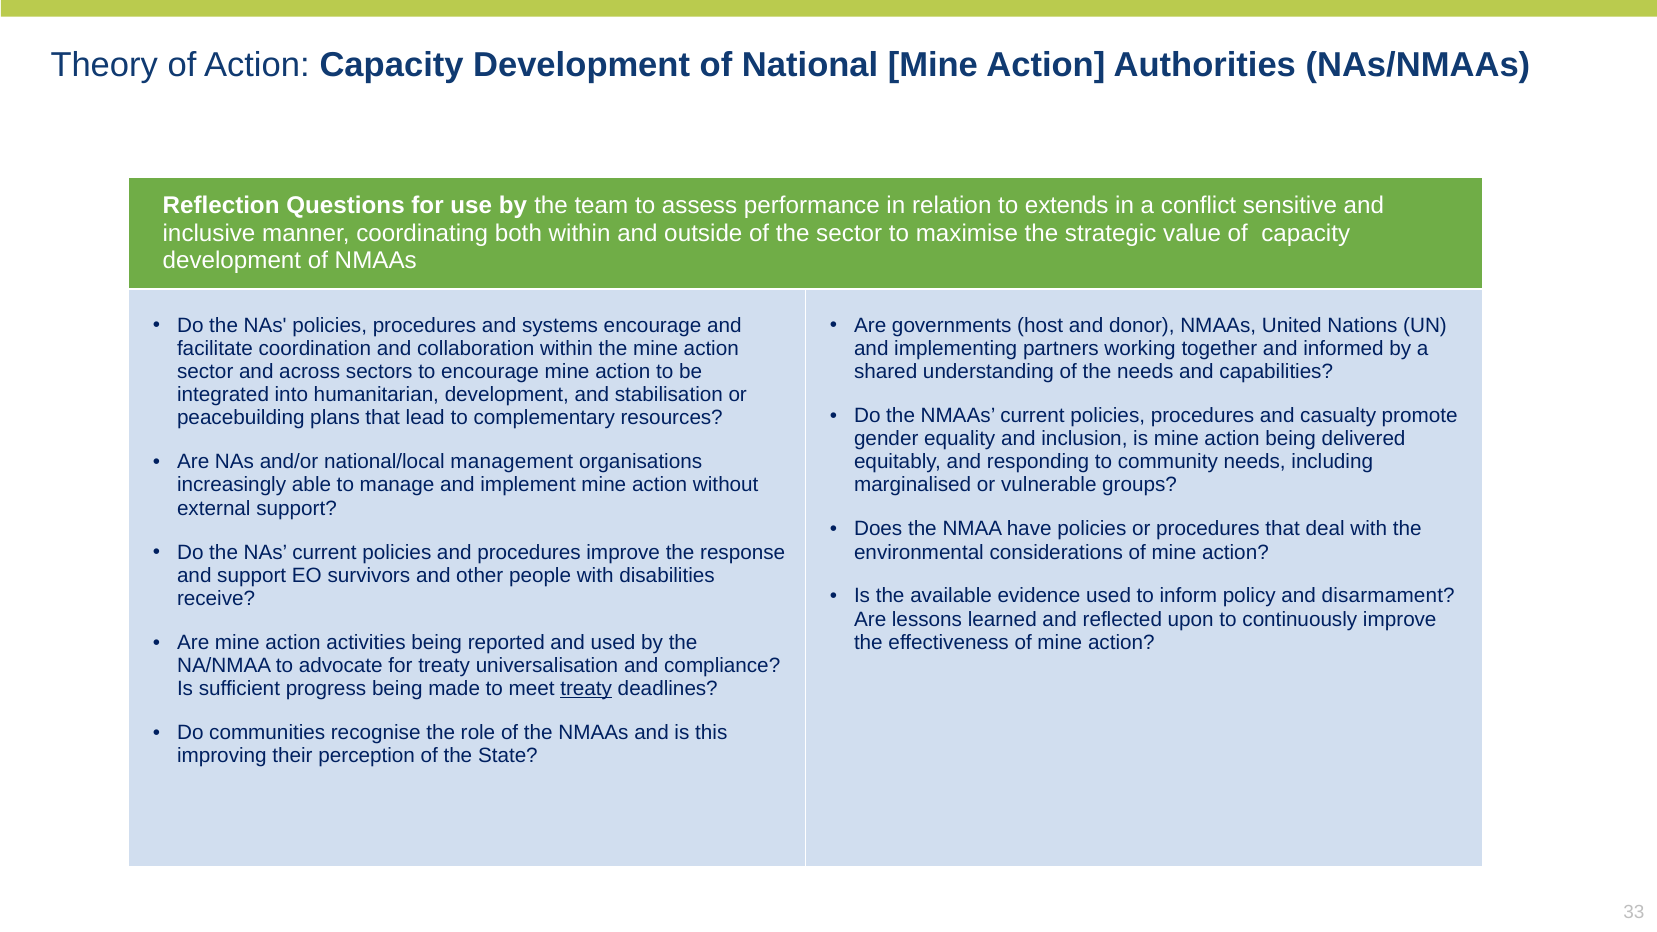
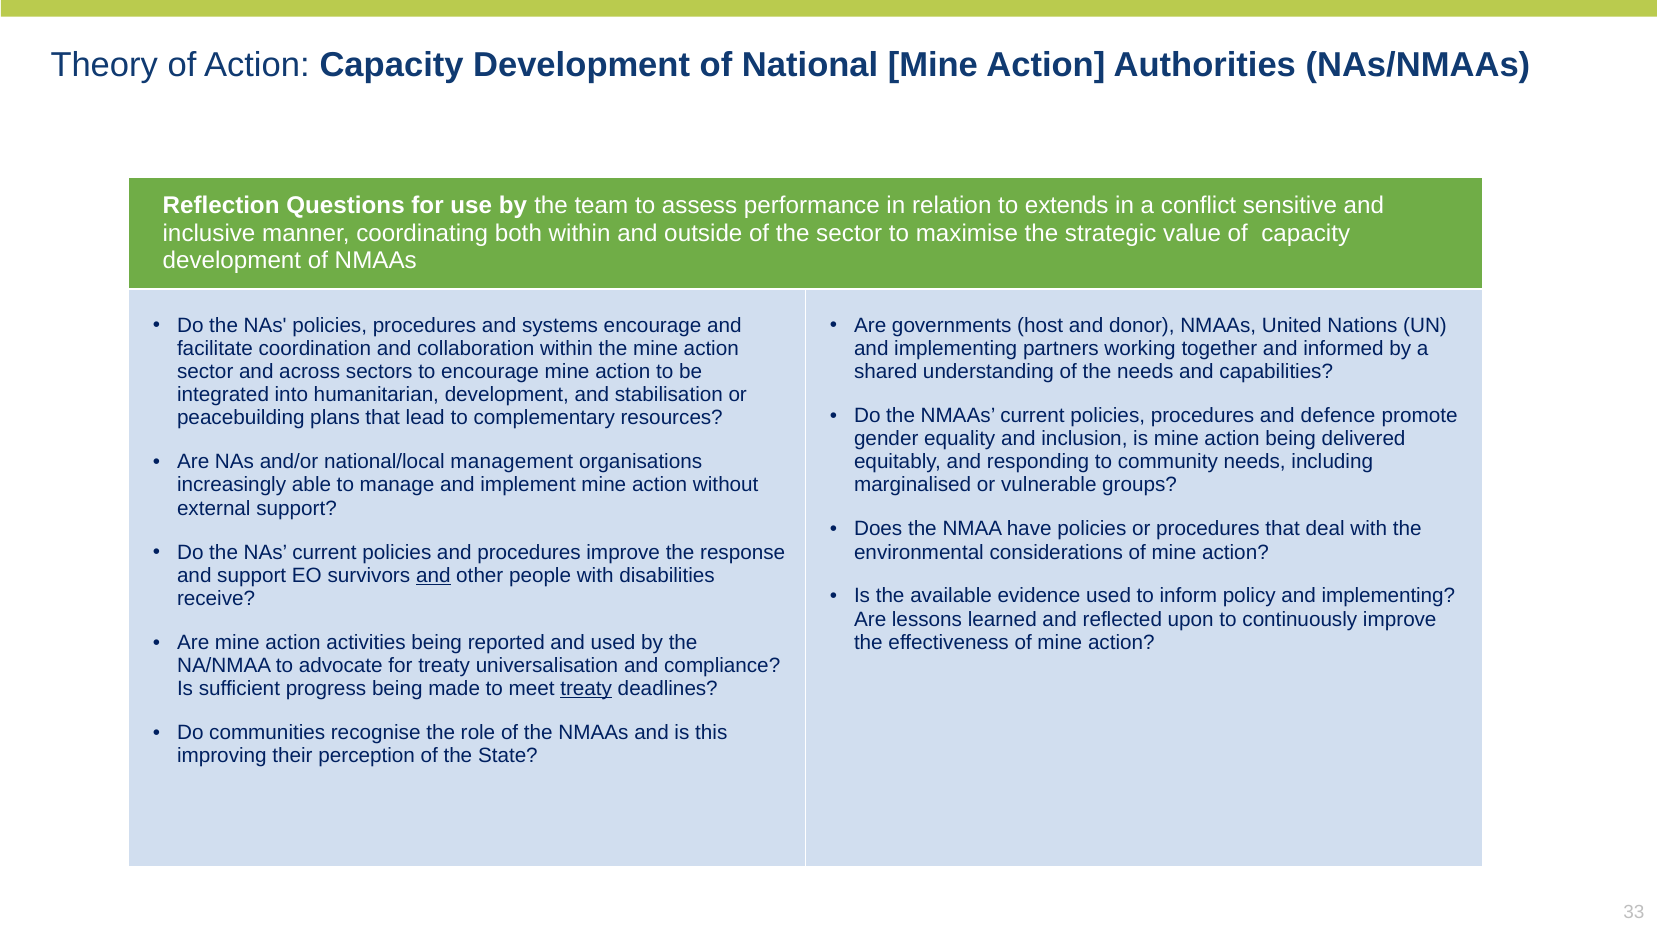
casualty: casualty -> defence (1338, 416)
and underline: none -> present (433, 575)
policy and disarmament: disarmament -> implementing (1388, 596)
